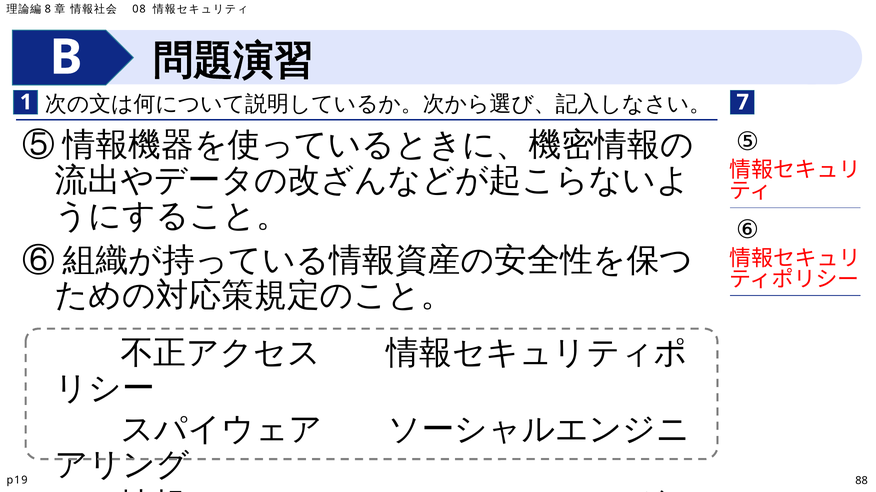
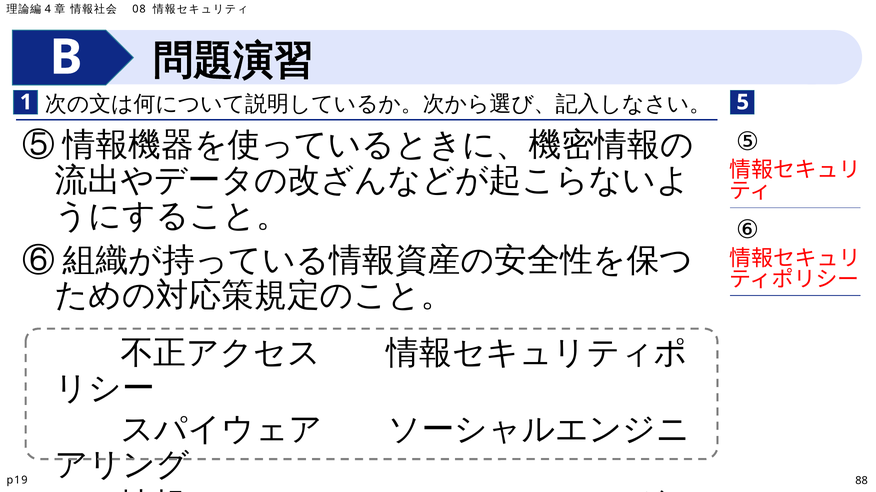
8: 8 -> 4 (48, 9)
7: 7 -> 5 (743, 102)
